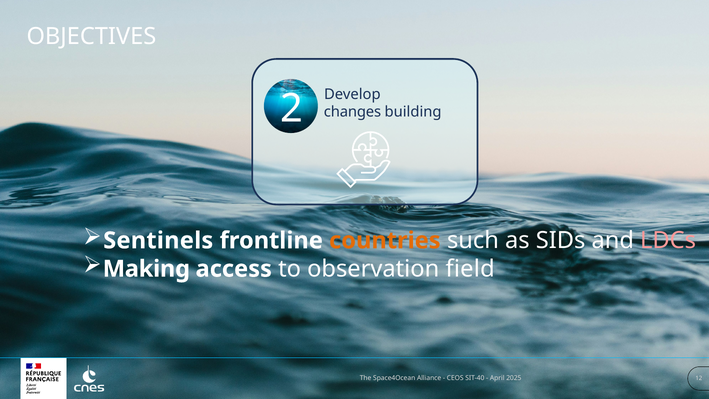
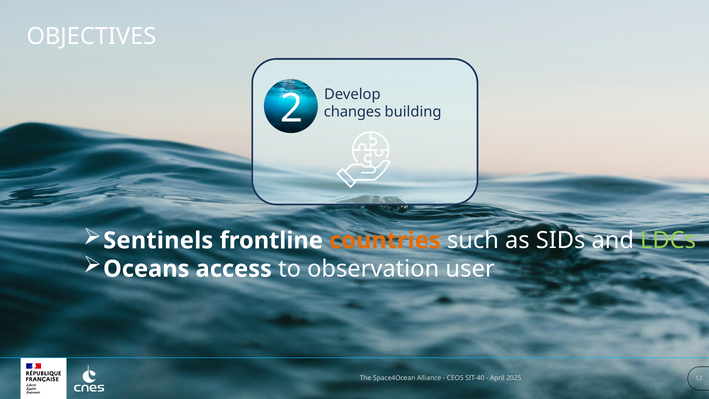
LDCs colour: pink -> light green (668, 240)
Making: Making -> Oceans (146, 269)
field: field -> user (470, 269)
